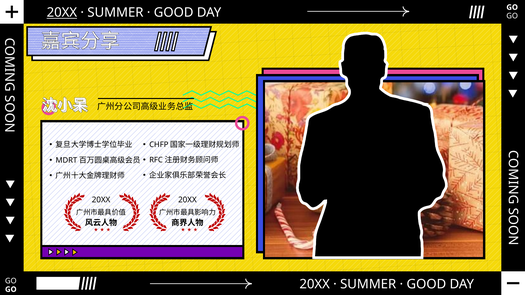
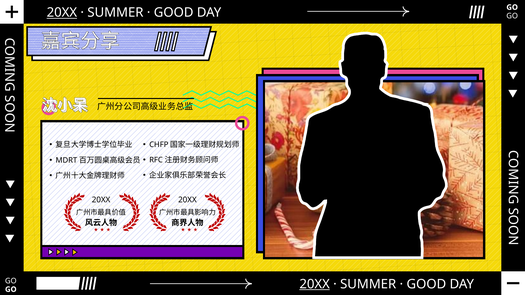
20XX underline: none -> present (315, 284)
